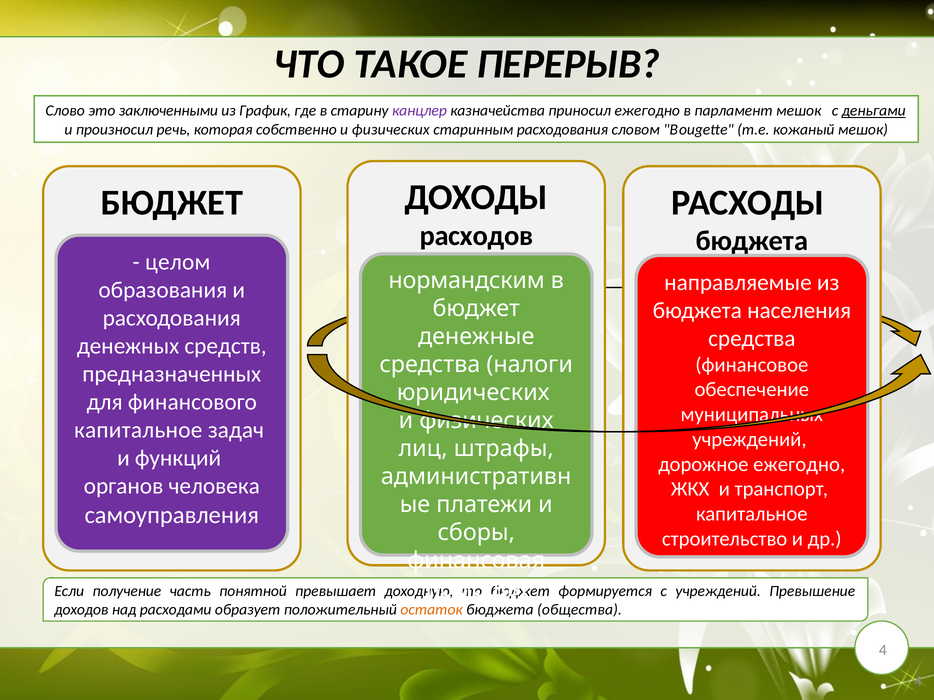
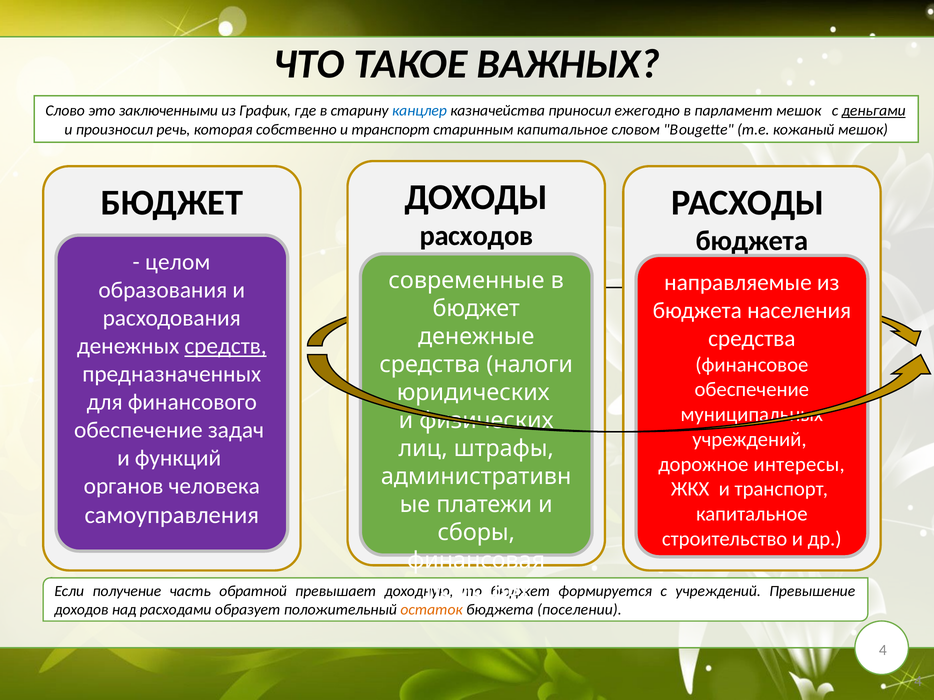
ПЕРЕРЫВ: ПЕРЕРЫВ -> ВАЖНЫХ (568, 64)
канцлер colour: purple -> blue (419, 111)
собственно и физических: физических -> транспорт (391, 130)
старинным расходования: расходования -> капитальное (562, 130)
нормандским: нормандским -> современные (466, 281)
средств underline: none -> present (226, 346)
капитальное: капитальное -> обеспечение (138, 430)
дорожное ежегодно: ежегодно -> интересы (799, 465)
понятной: понятной -> обратной (253, 592)
общества: общества -> поселении (579, 610)
